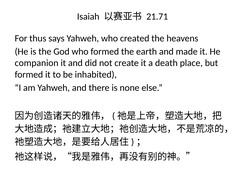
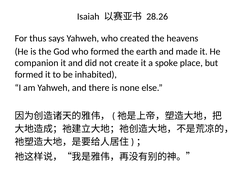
21.71: 21.71 -> 28.26 (157, 17)
death: death -> spoke (166, 63)
